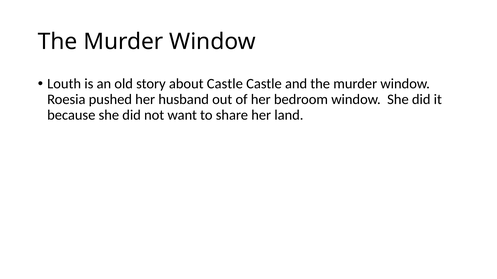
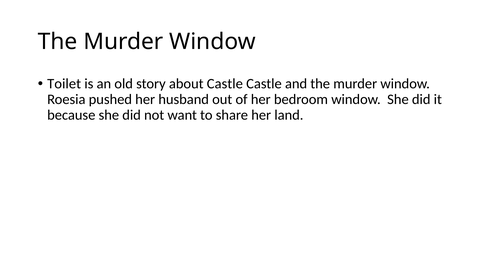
Louth: Louth -> Toilet (64, 84)
